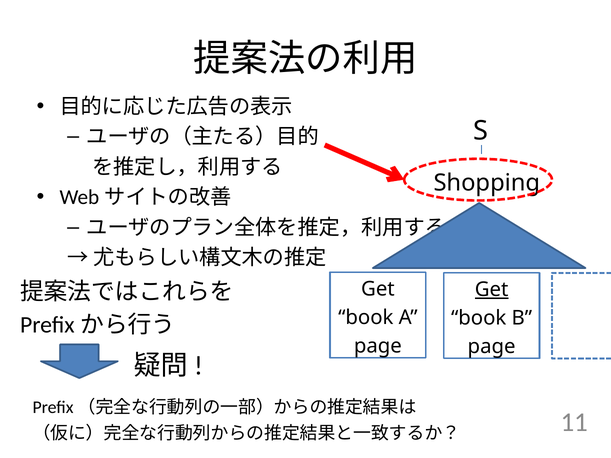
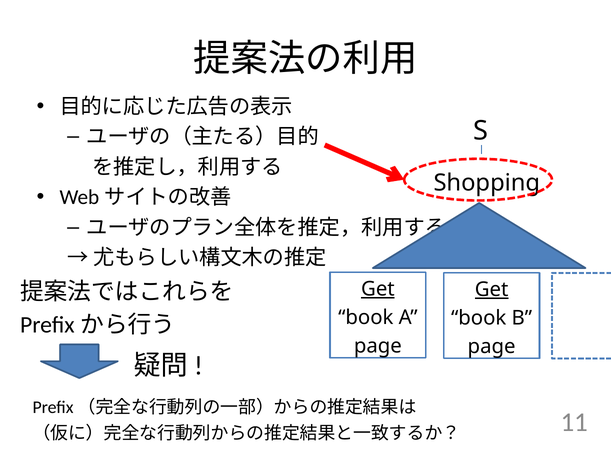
Get underline: none -> present (378, 289)
